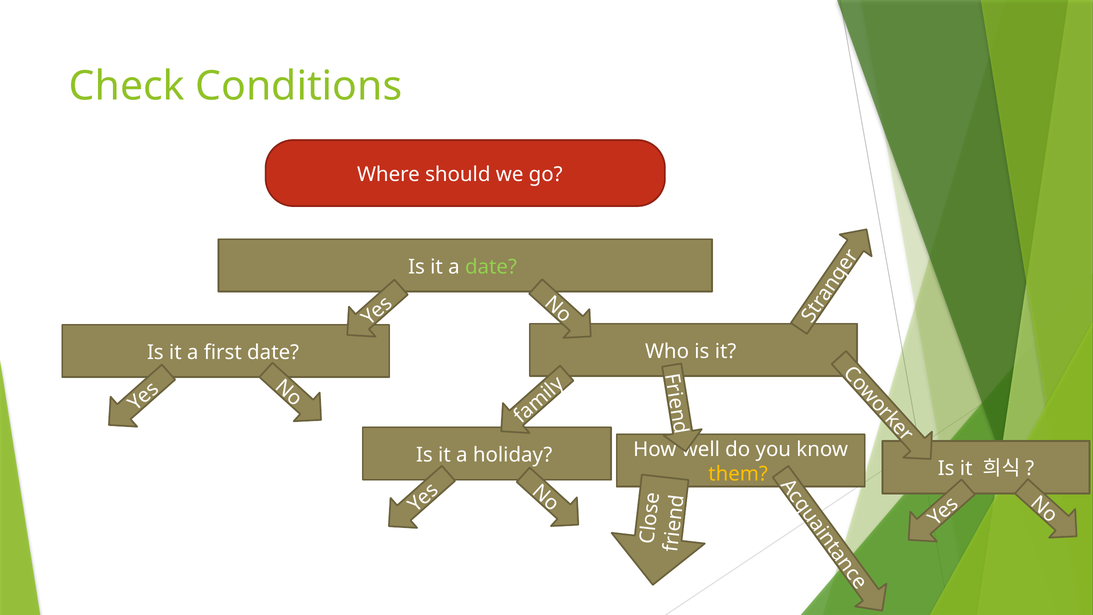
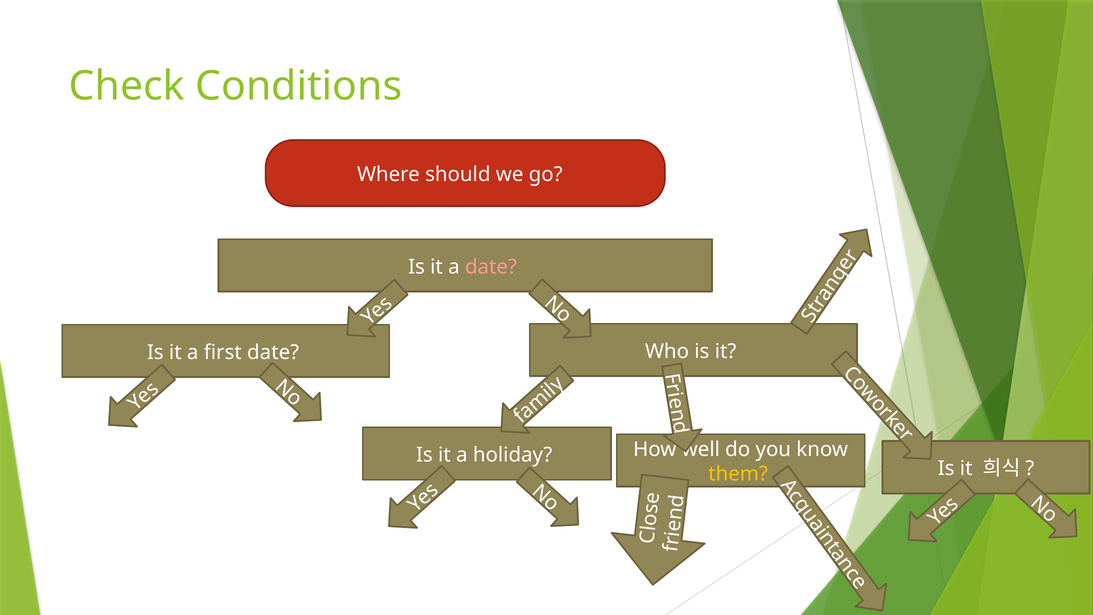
date colour: light green -> pink (491, 267)
